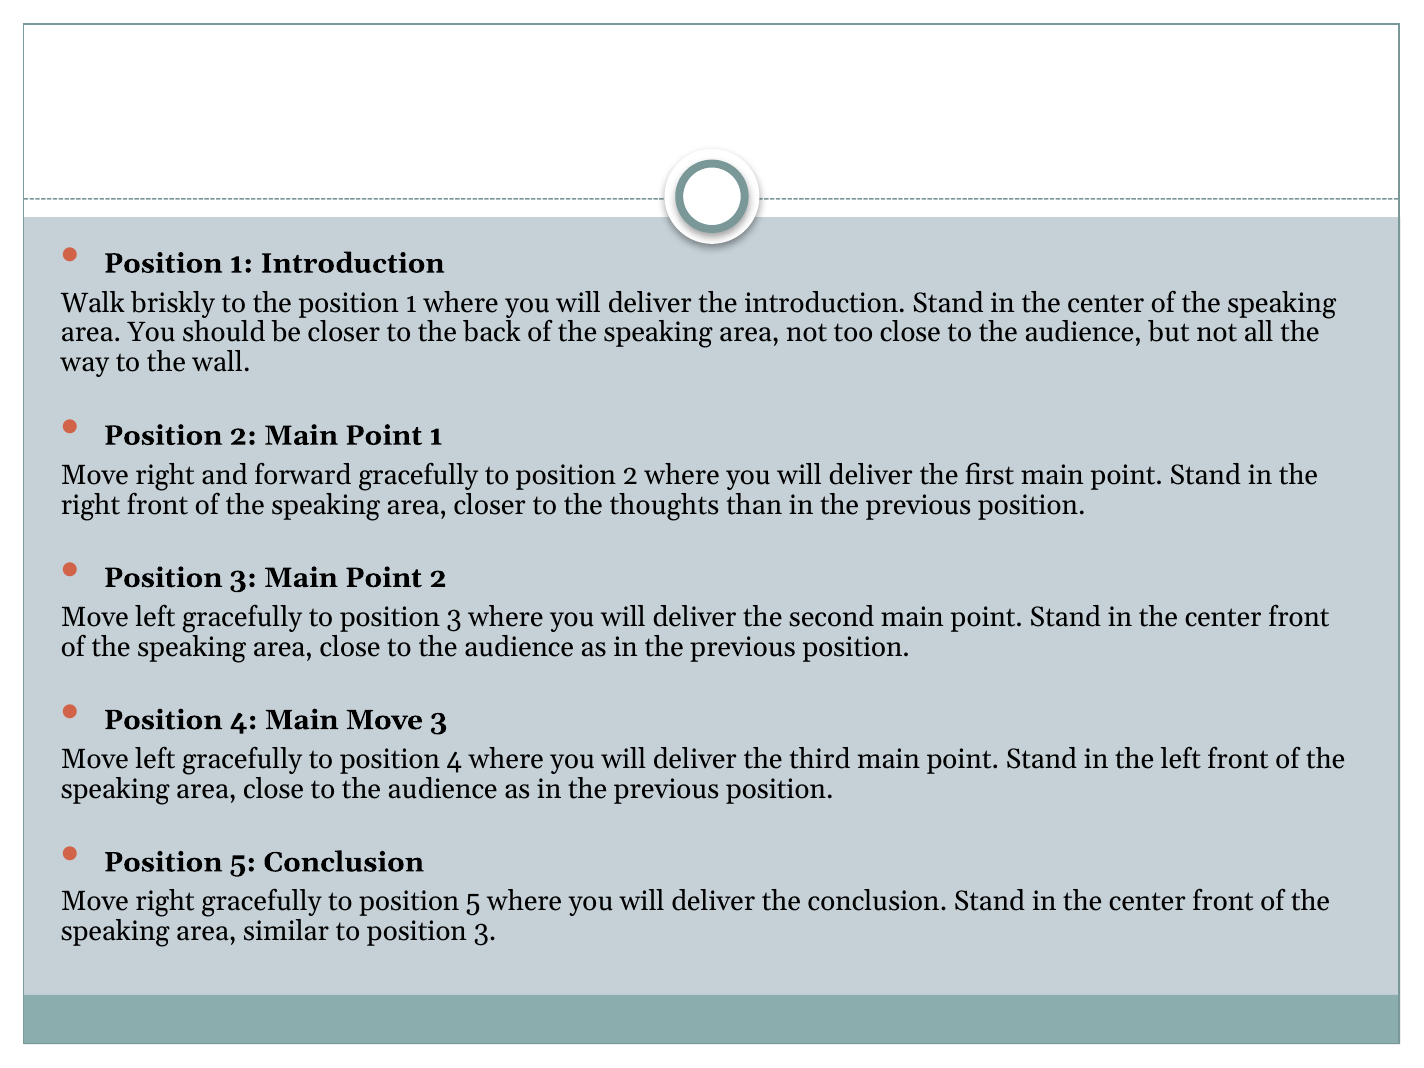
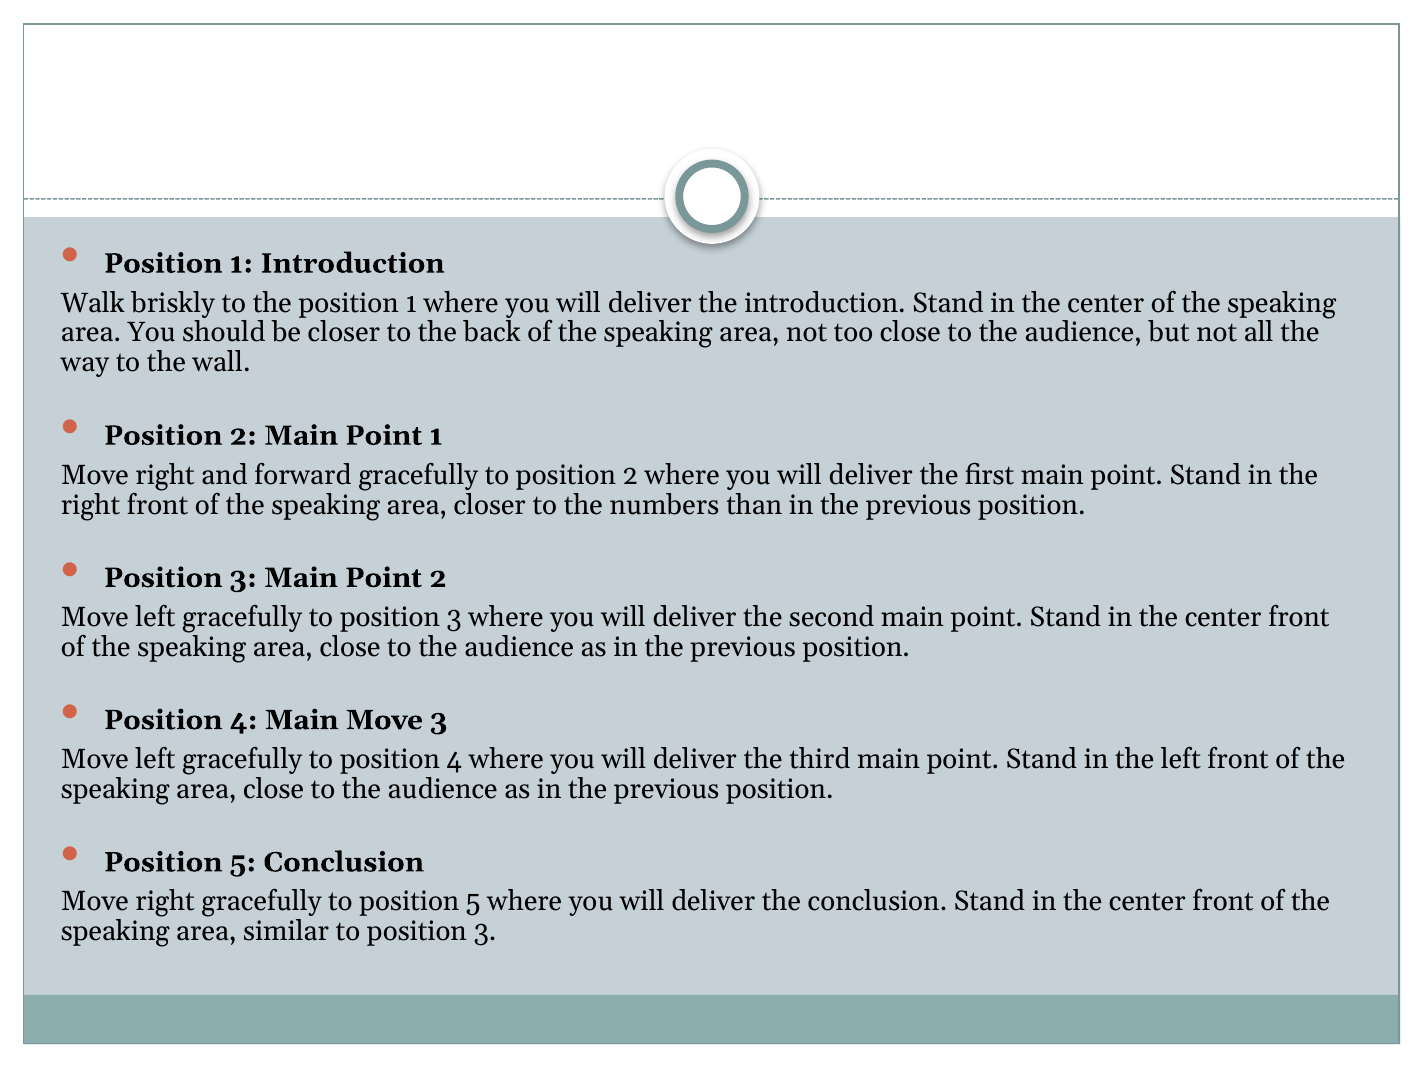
thoughts: thoughts -> numbers (664, 505)
